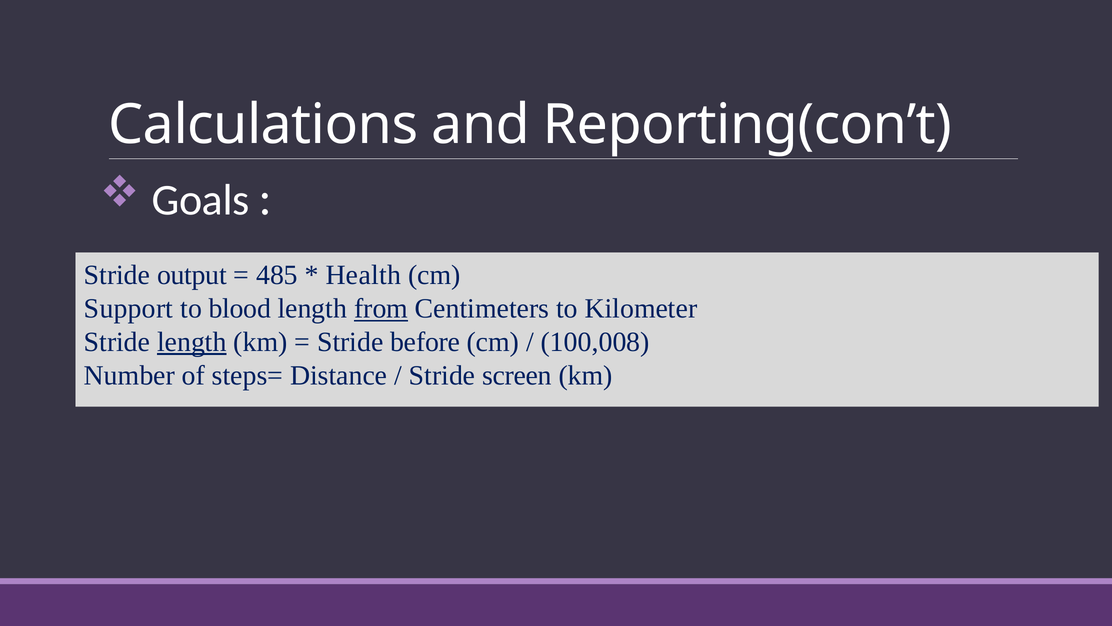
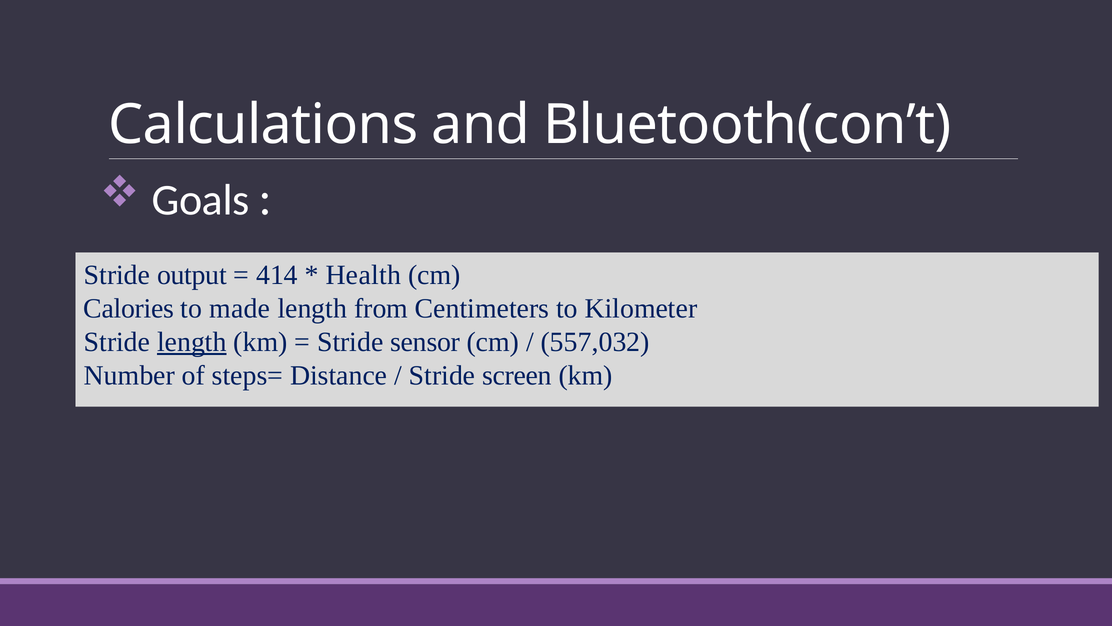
Reporting(con’t: Reporting(con’t -> Bluetooth(con’t (747, 125)
485: 485 -> 414 (277, 275)
Support: Support -> Calories (129, 308)
blood: blood -> made (240, 308)
from underline: present -> none (381, 308)
before: before -> sensor (425, 342)
100,008: 100,008 -> 557,032 (595, 342)
